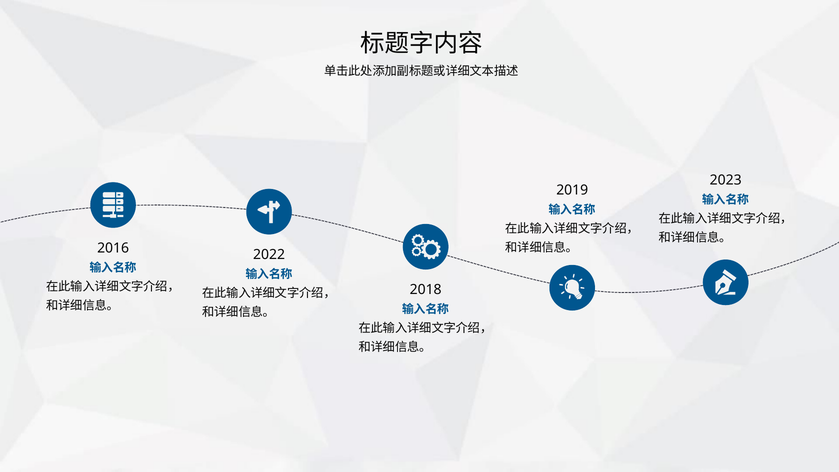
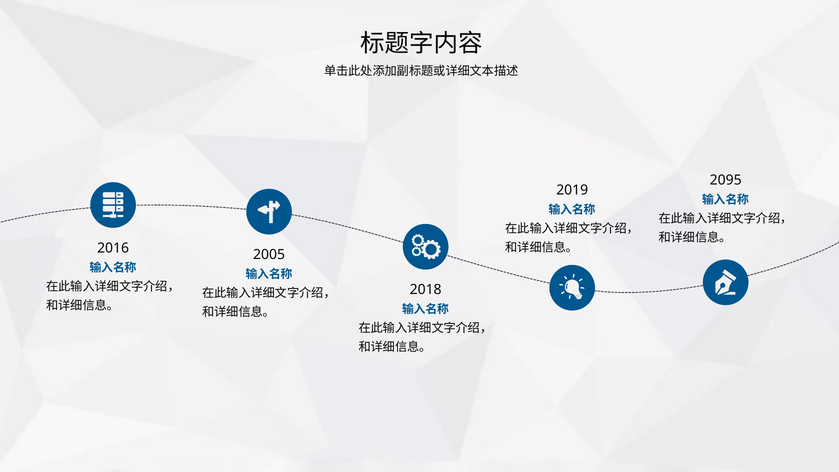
2023: 2023 -> 2095 (726, 180)
2022: 2022 -> 2005 (269, 255)
